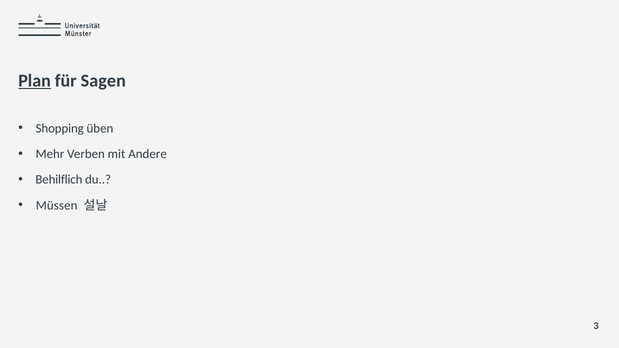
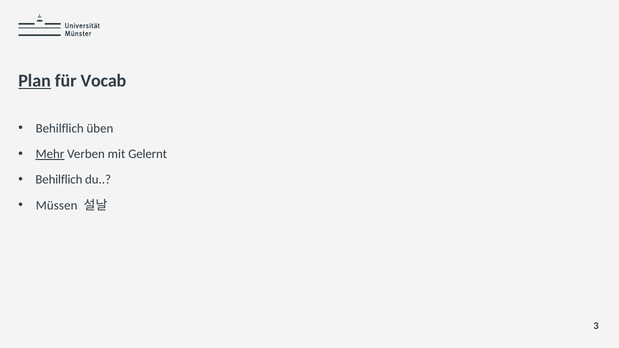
Sagen: Sagen -> Vocab (103, 81)
Shopping: Shopping -> Behilflich (60, 128)
Mehr underline: none -> present (50, 154)
Andere: Andere -> Gelernt (148, 154)
